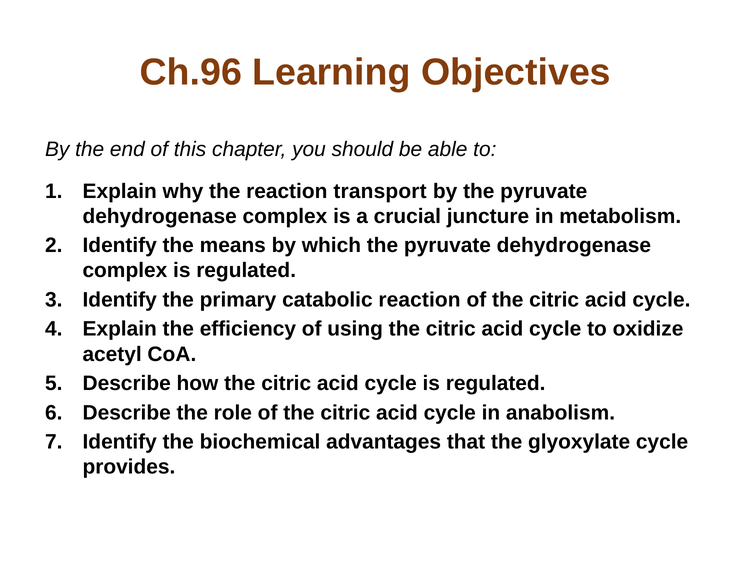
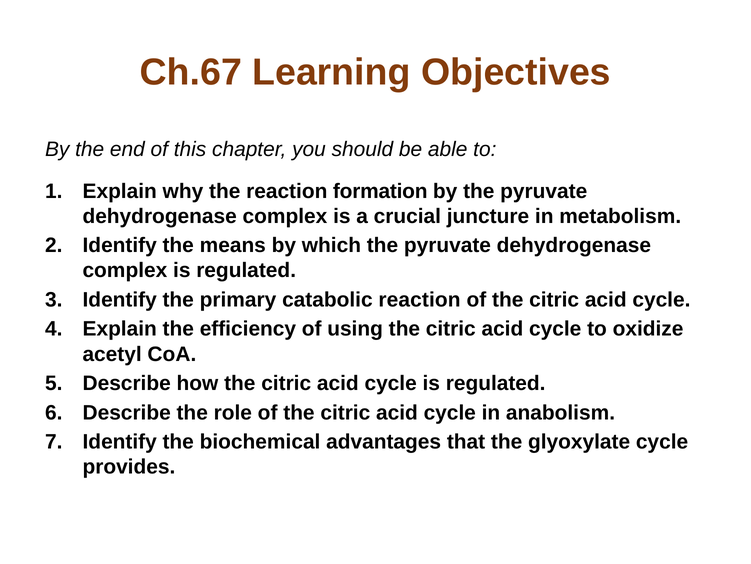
Ch.96: Ch.96 -> Ch.67 (191, 72)
transport: transport -> formation (380, 191)
